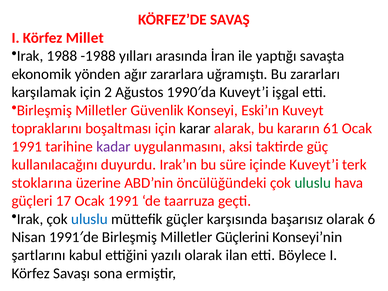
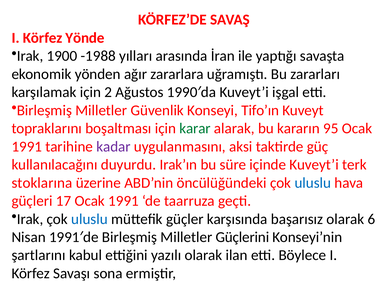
Millet: Millet -> Yönde (85, 38)
1988: 1988 -> 1900 (62, 56)
Eski’ın: Eski’ın -> Tifo’ın (260, 110)
karar colour: black -> green (195, 128)
61: 61 -> 95 (331, 128)
uluslu colour: green -> blue (313, 183)
